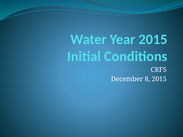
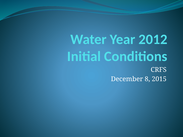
Year 2015: 2015 -> 2012 (153, 39)
